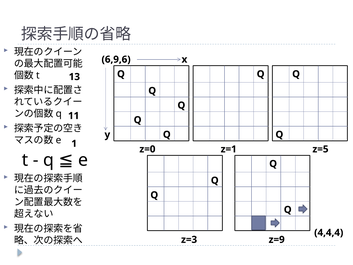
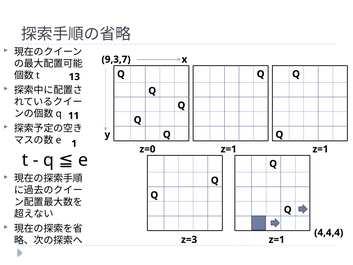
6,9,6: 6,9,6 -> 9,3,7 (116, 59)
z=1 z=5: z=5 -> z=1 (320, 149)
z=3 z=9: z=9 -> z=1 (277, 239)
